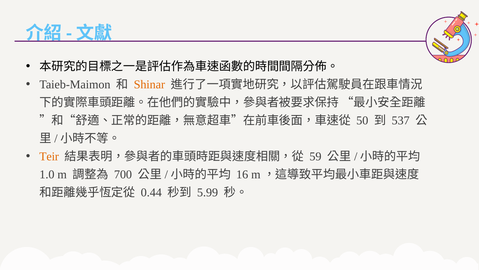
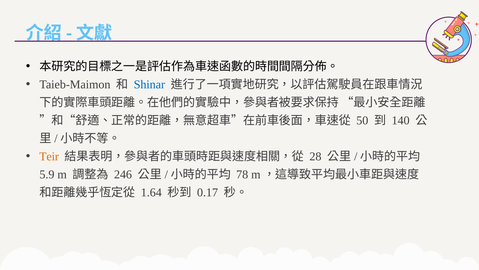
Shinar colour: orange -> blue (149, 84)
537: 537 -> 140 (401, 120)
59: 59 -> 28 (315, 156)
1.0: 1.0 -> 5.9 (47, 174)
700: 700 -> 246 (123, 174)
16: 16 -> 78 (242, 174)
0.44: 0.44 -> 1.64 (151, 192)
5.99: 5.99 -> 0.17 (208, 192)
